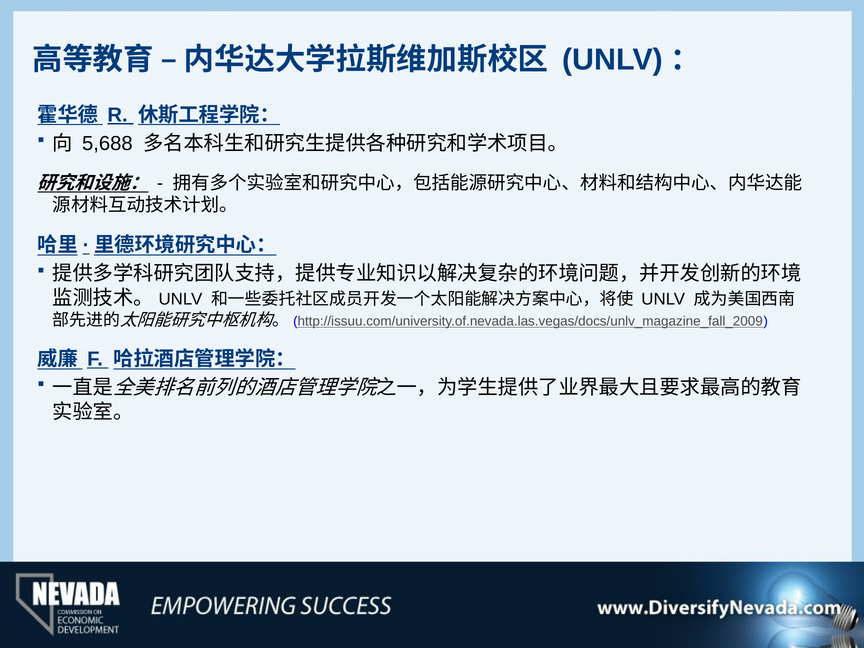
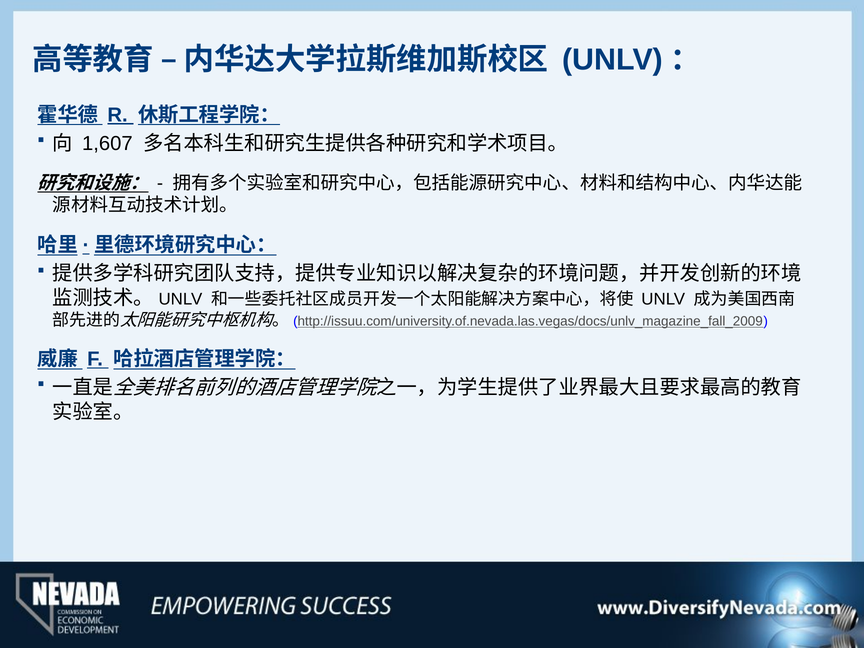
5,688: 5,688 -> 1,607 (107, 143)
